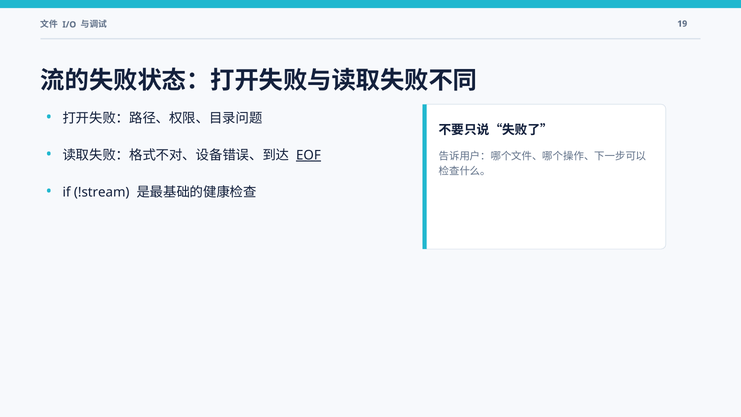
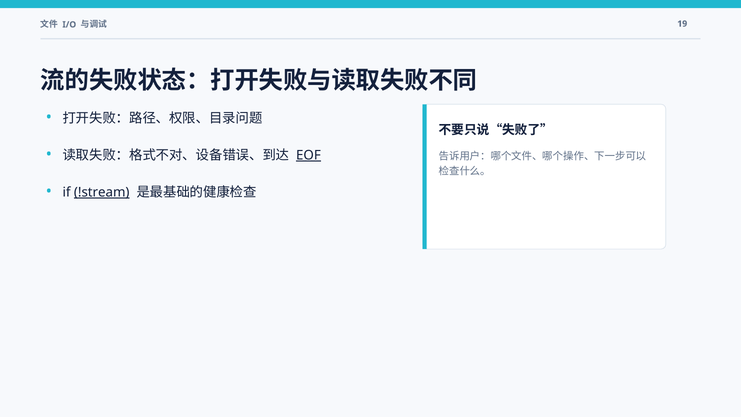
!stream underline: none -> present (102, 192)
